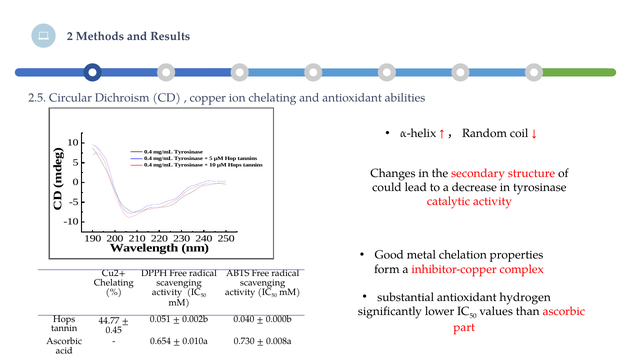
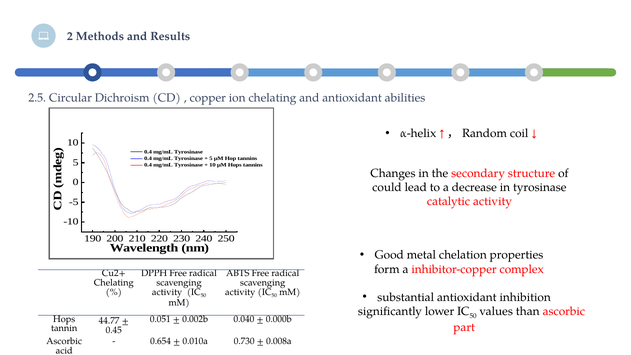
hydrogen: hydrogen -> inhibition (525, 297)
